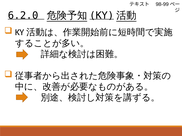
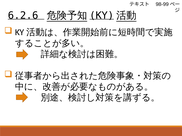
6.2.0: 6.2.0 -> 6.2.6 (23, 16)
